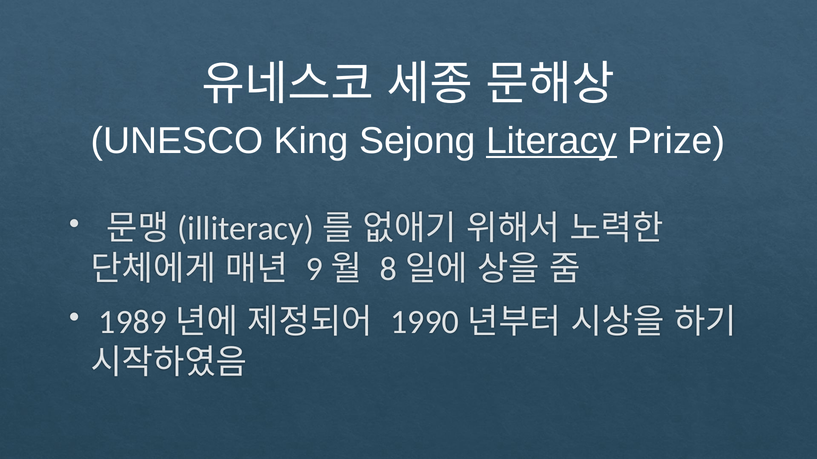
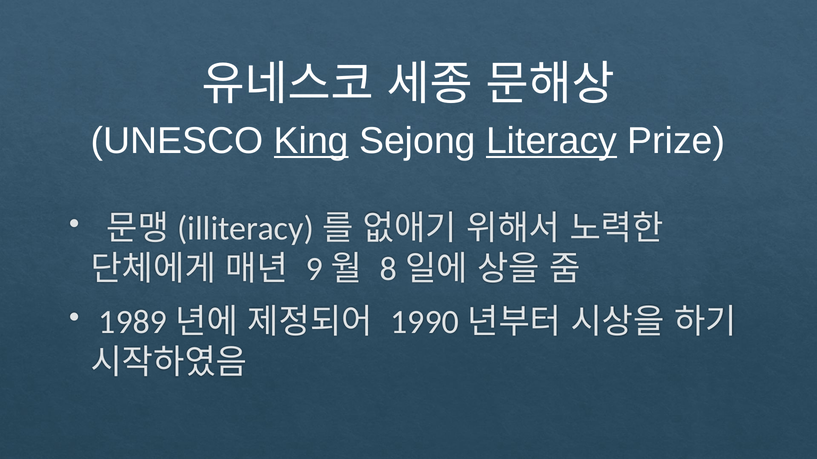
King underline: none -> present (311, 141)
